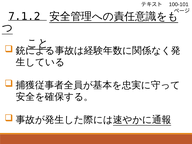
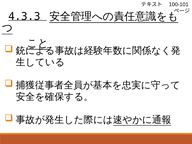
7.1.2: 7.1.2 -> 4.3.3 (24, 16)
